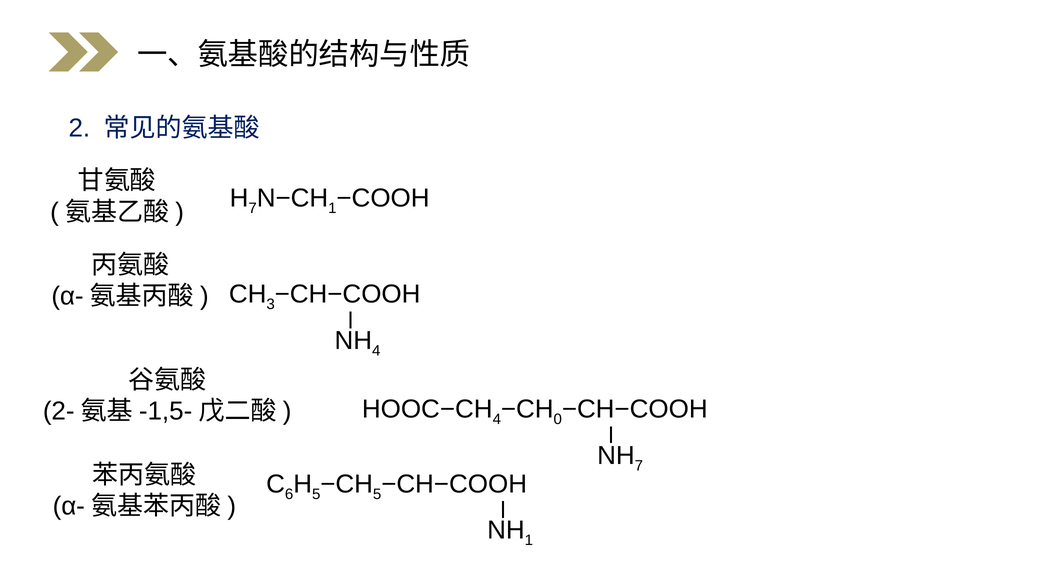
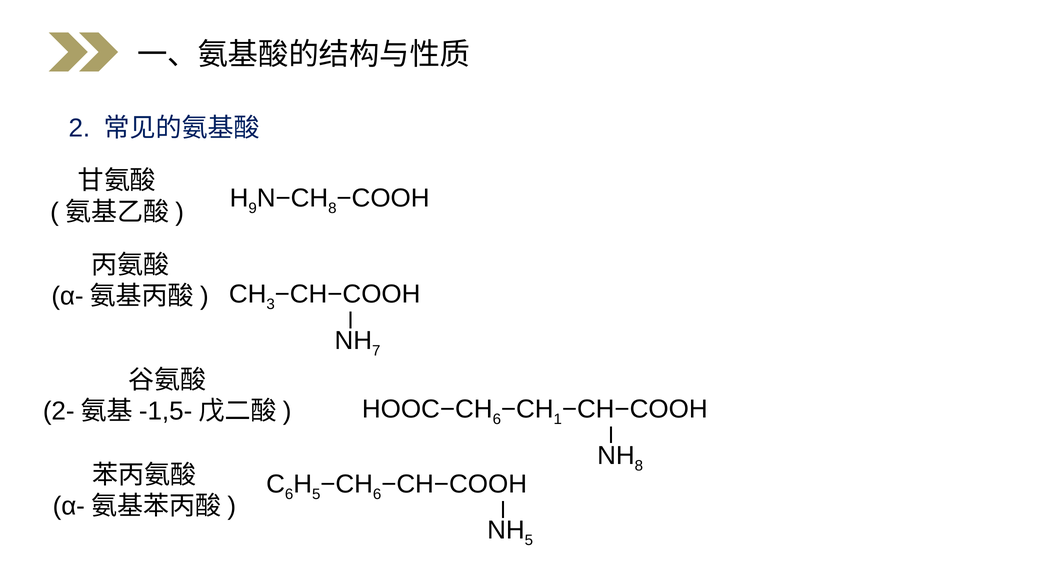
7: 7 -> 9 (253, 208)
1: 1 -> 8 (332, 208)
4: 4 -> 7 (376, 351)
4: 4 -> 6 (497, 419)
0: 0 -> 1 (558, 419)
7: 7 -> 8 (639, 466)
5: 5 -> 6 (377, 494)
1: 1 -> 5 (529, 540)
